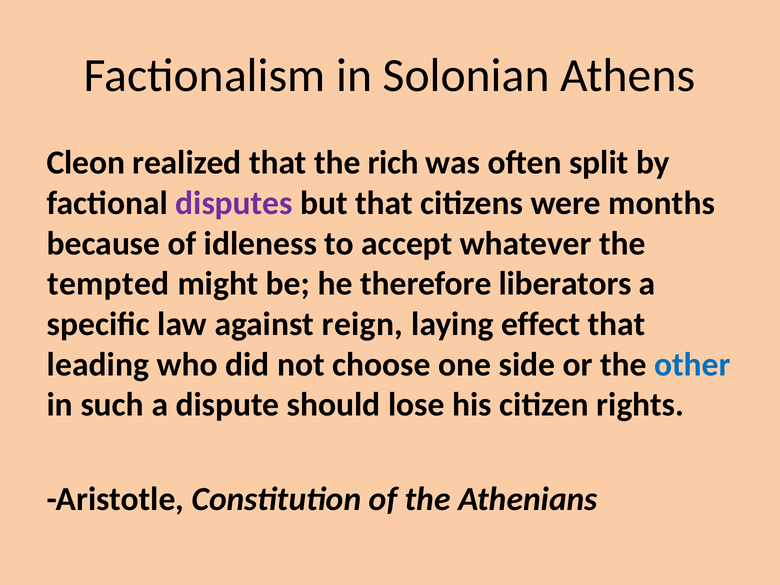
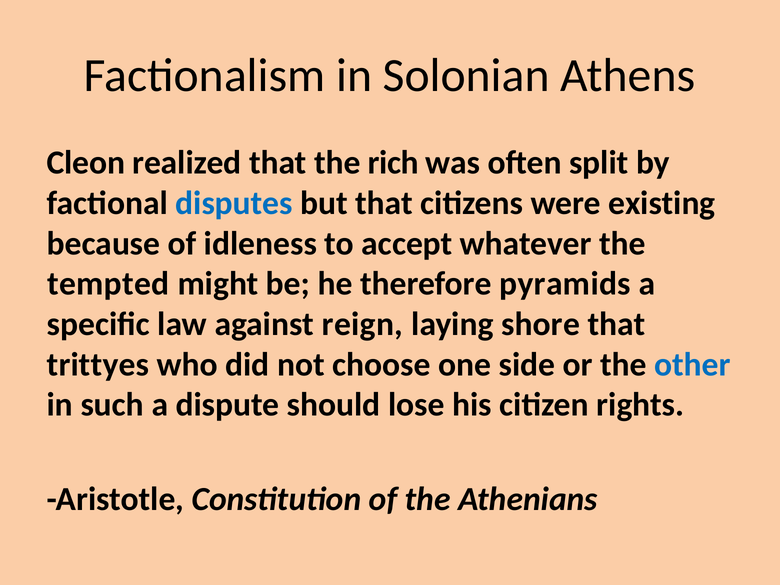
disputes colour: purple -> blue (234, 203)
months: months -> existing (662, 203)
liberators: liberators -> pyramids (565, 284)
effect: effect -> shore (541, 324)
leading: leading -> trittyes (98, 365)
